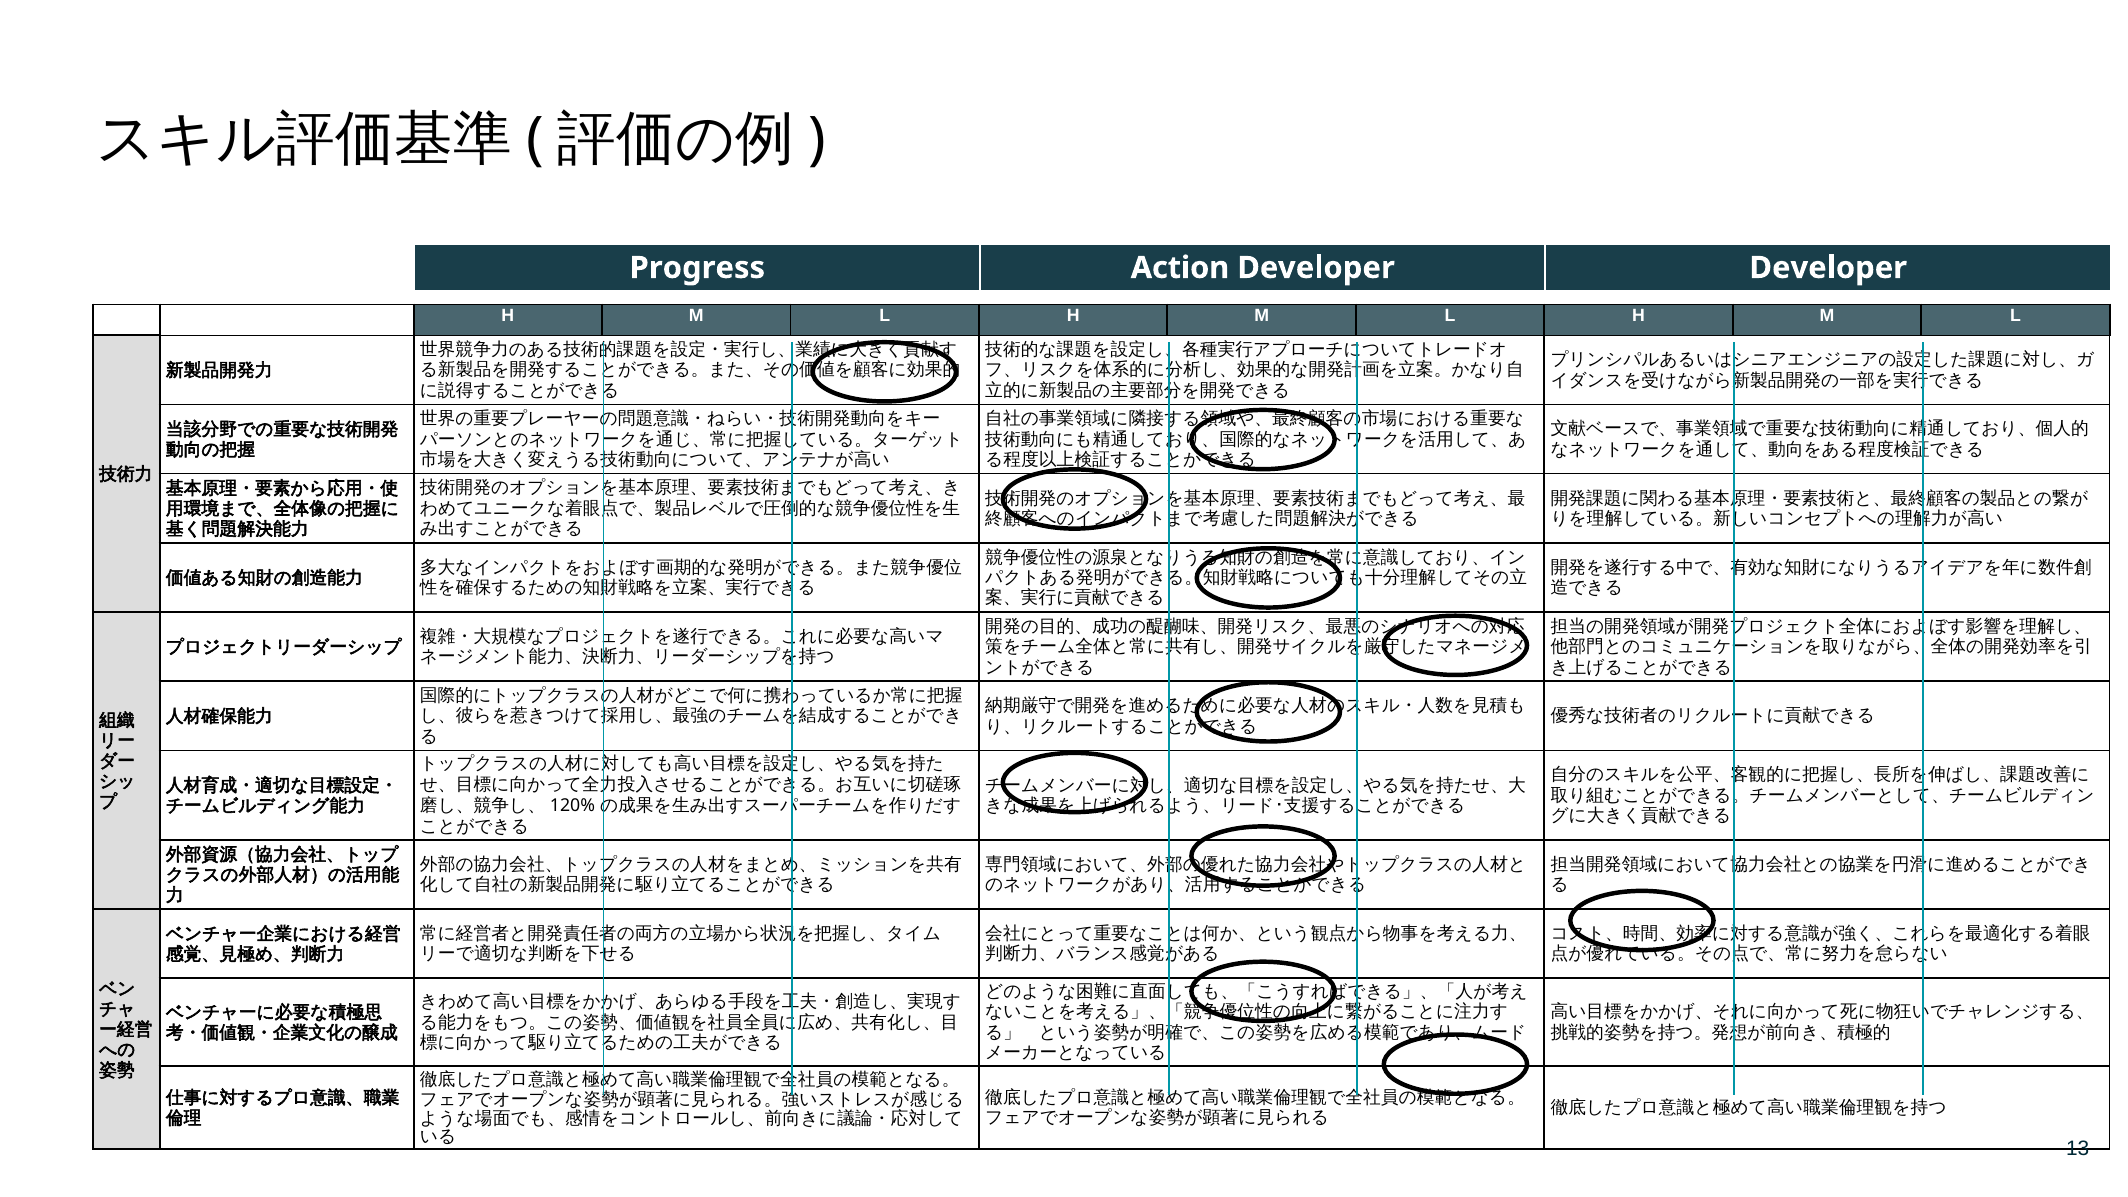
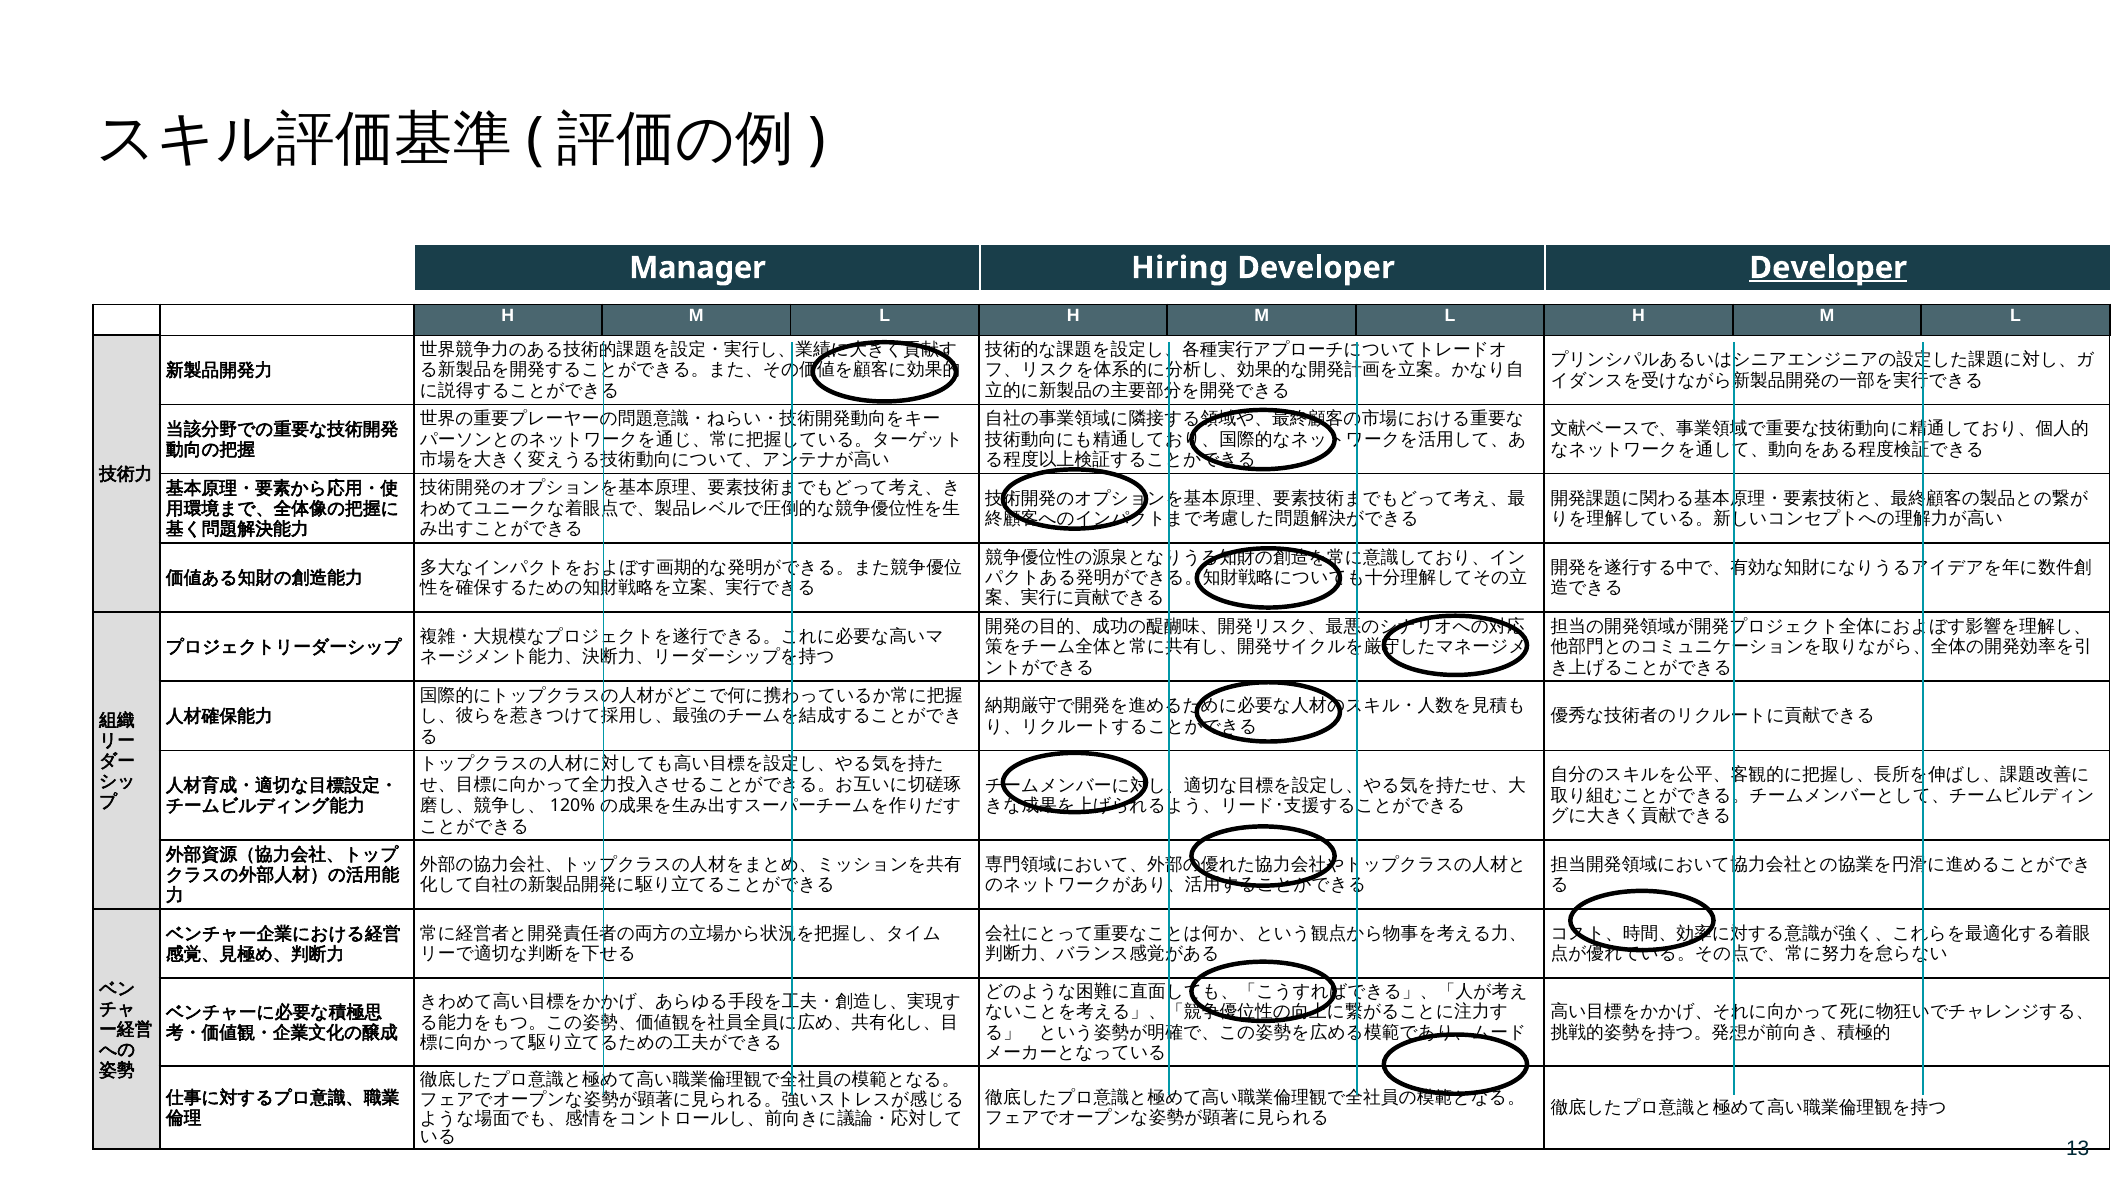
Progress: Progress -> Manager (697, 268)
Action: Action -> Hiring (1180, 268)
Developer underline: none -> present (1828, 268)
